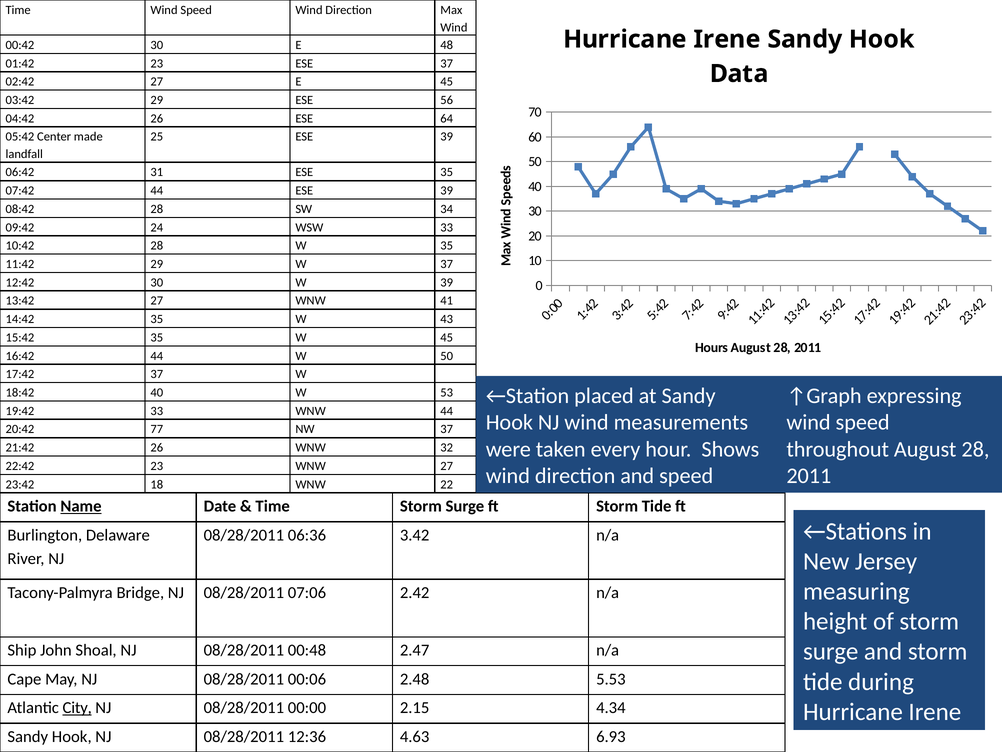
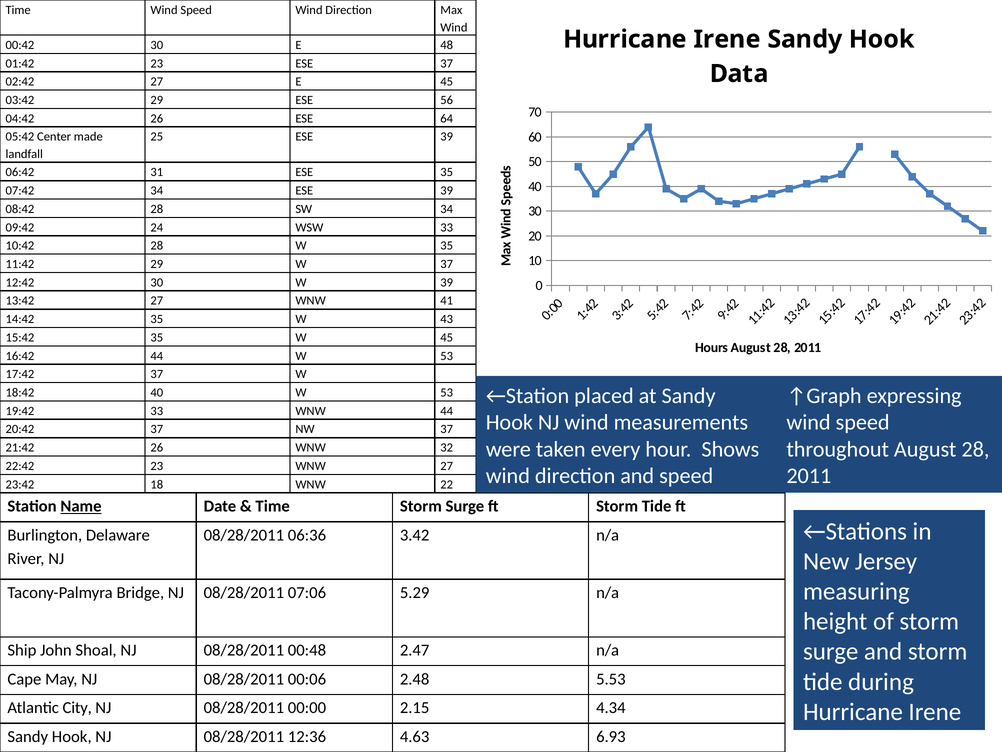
07:42 44: 44 -> 34 (157, 191)
44 W 50: 50 -> 53 (447, 356)
20:42 77: 77 -> 37 (157, 429)
2.42: 2.42 -> 5.29 (415, 592)
City underline: present -> none (77, 707)
